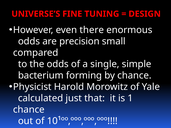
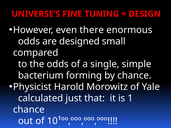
precision: precision -> designed (79, 41)
